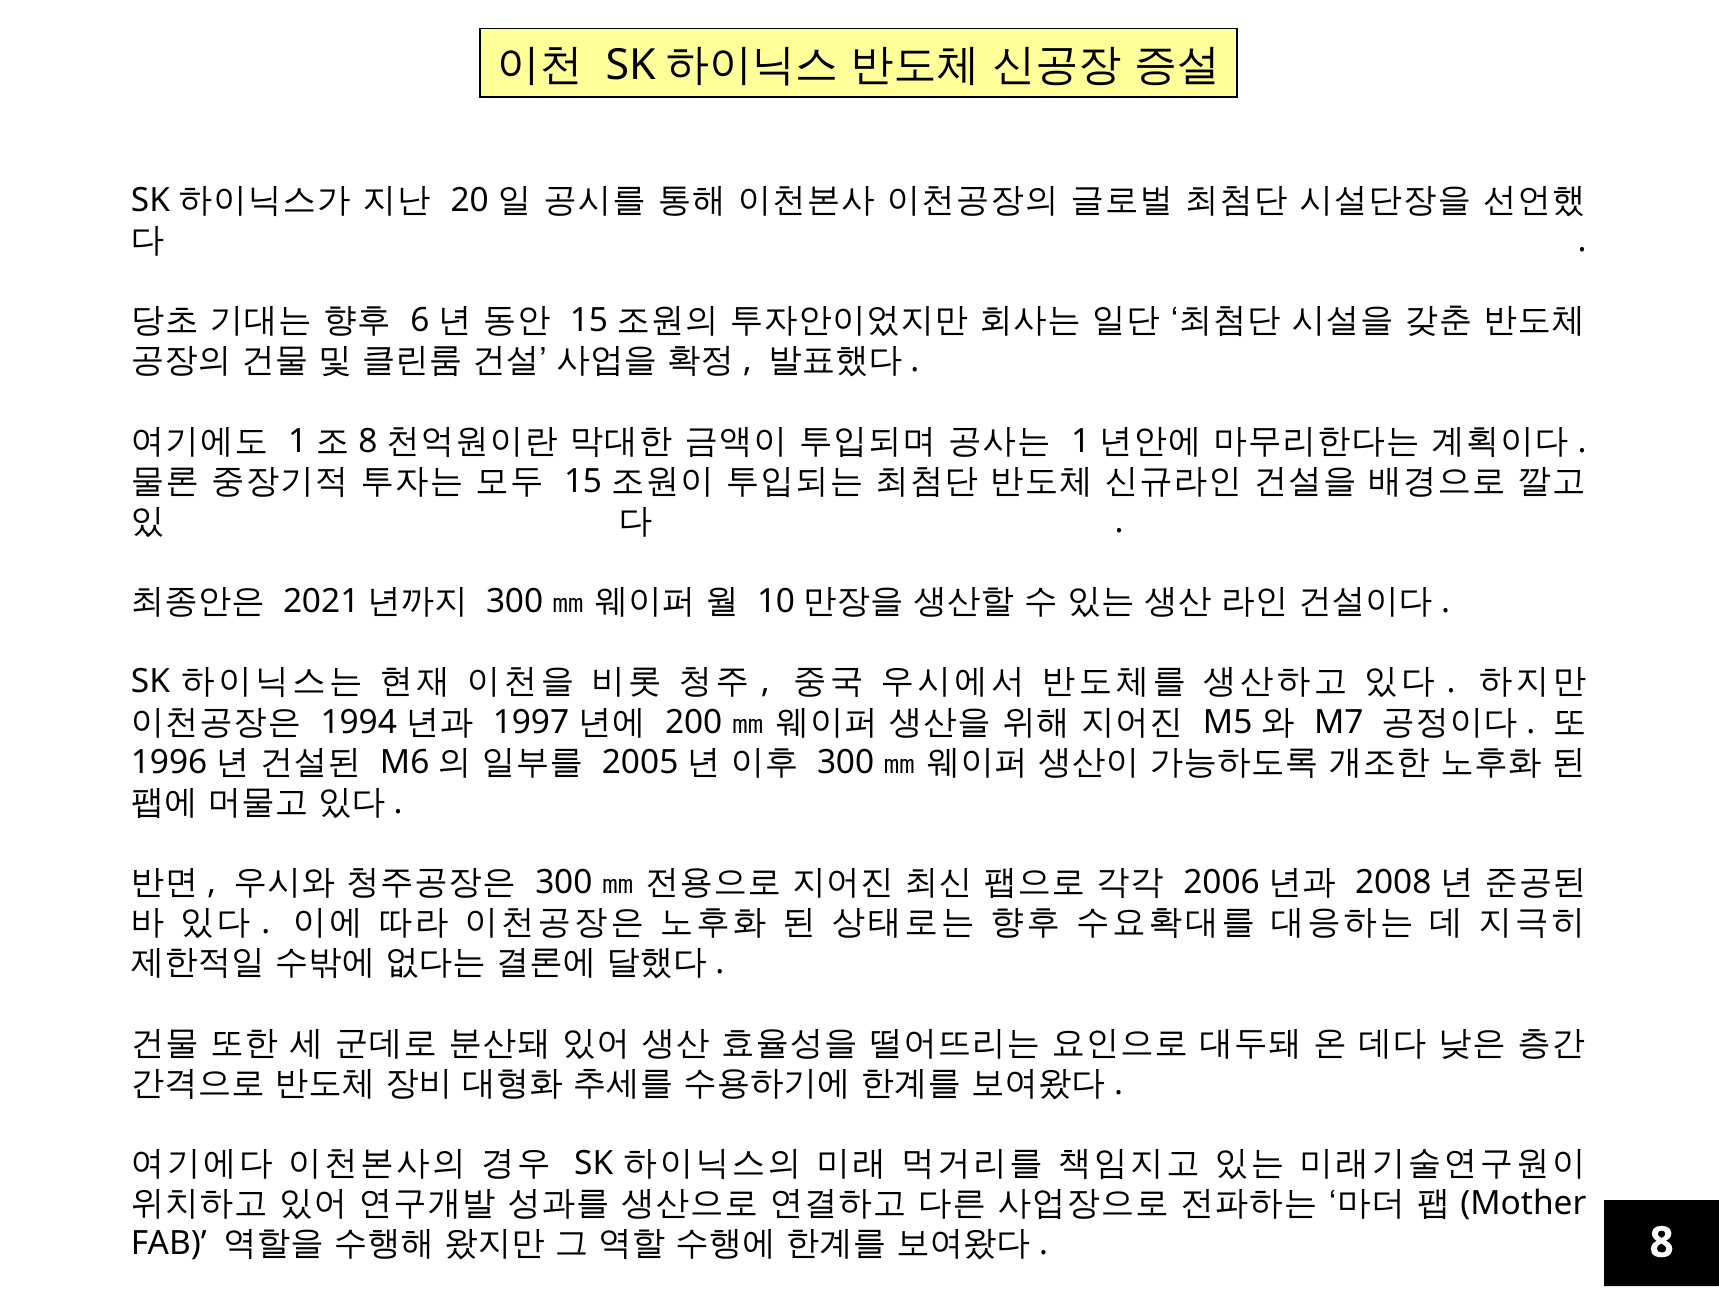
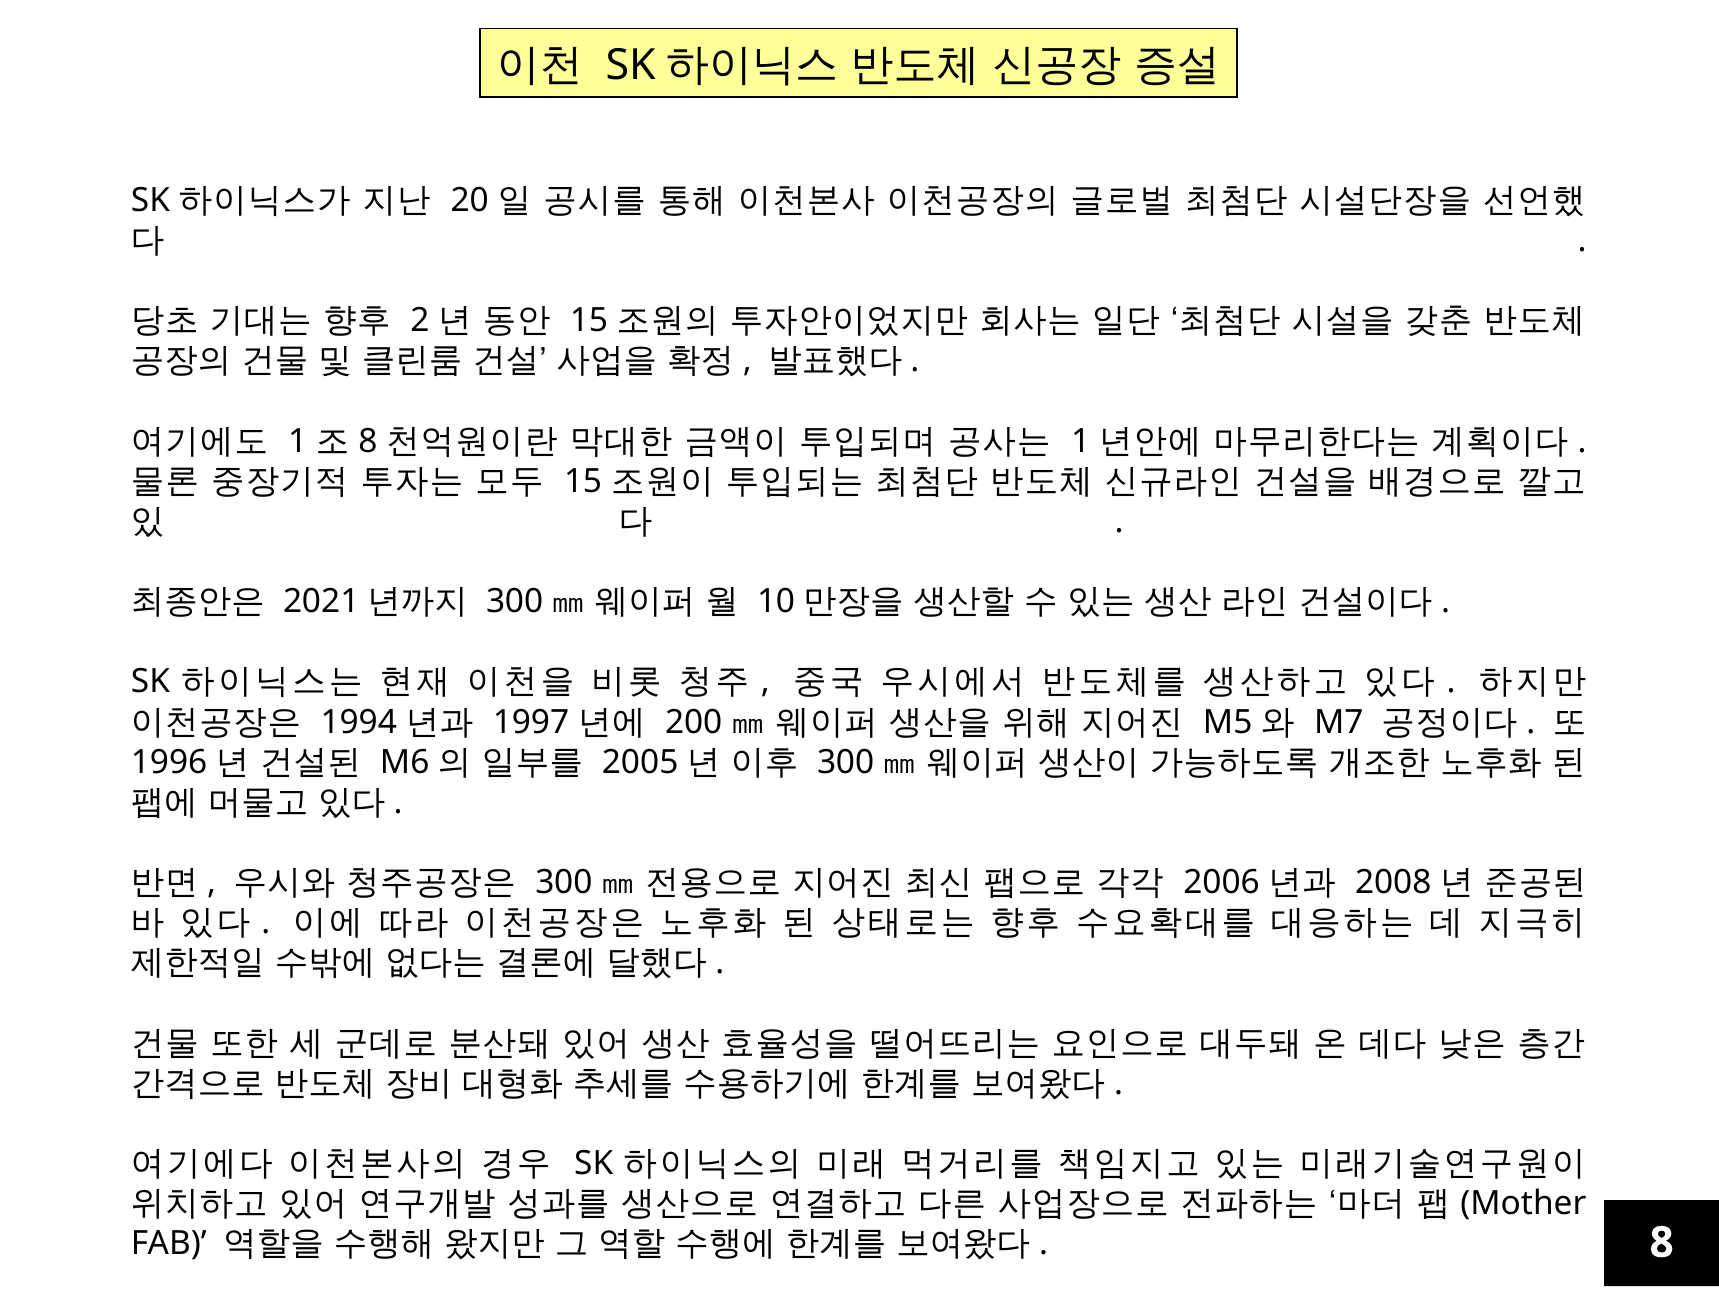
6: 6 -> 2 (420, 321)
